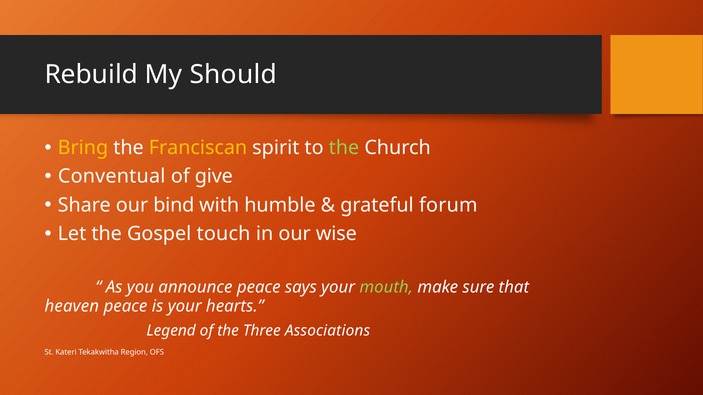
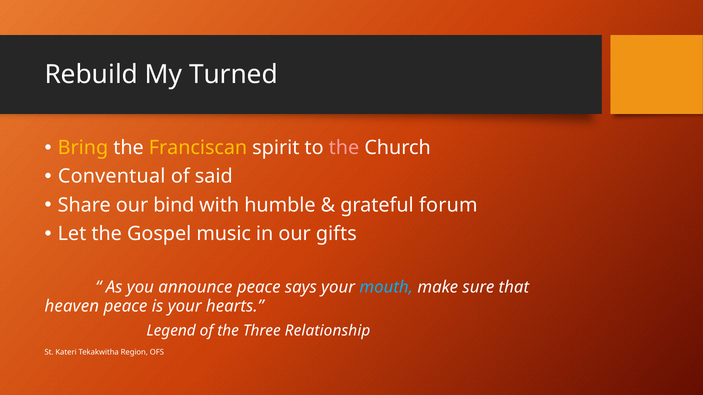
Should: Should -> Turned (233, 74)
the colour: light green -> pink (344, 148)
give: give -> said (214, 177)
touch: touch -> music (224, 234)
wise: wise -> gifts (336, 234)
mouth colour: light green -> light blue (386, 288)
Associations: Associations -> Relationship (328, 331)
